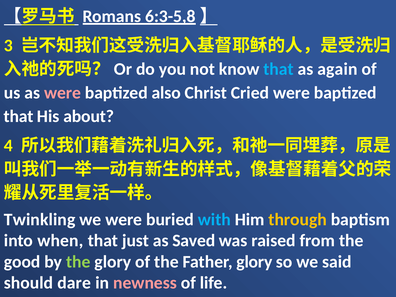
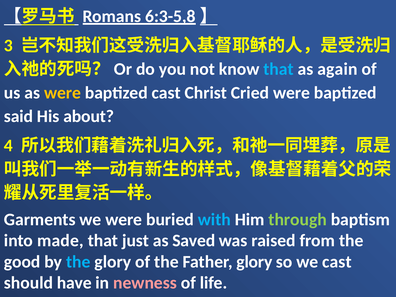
were colour: pink -> yellow (63, 93)
baptized also: also -> cast (166, 93)
that: that -> said (19, 116)
Twinkling: Twinkling -> Garments (40, 219)
through colour: yellow -> light green (298, 219)
when: when -> made (60, 241)
the colour: light green -> light blue (78, 262)
we said: said -> cast (337, 262)
dare: dare -> have (74, 283)
